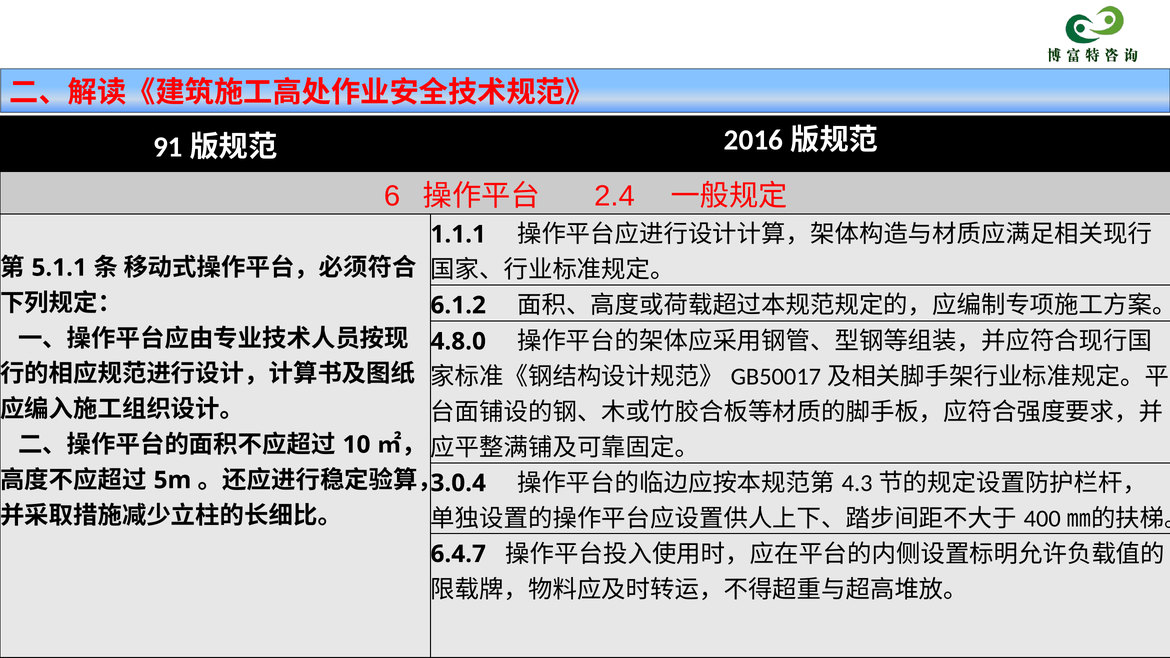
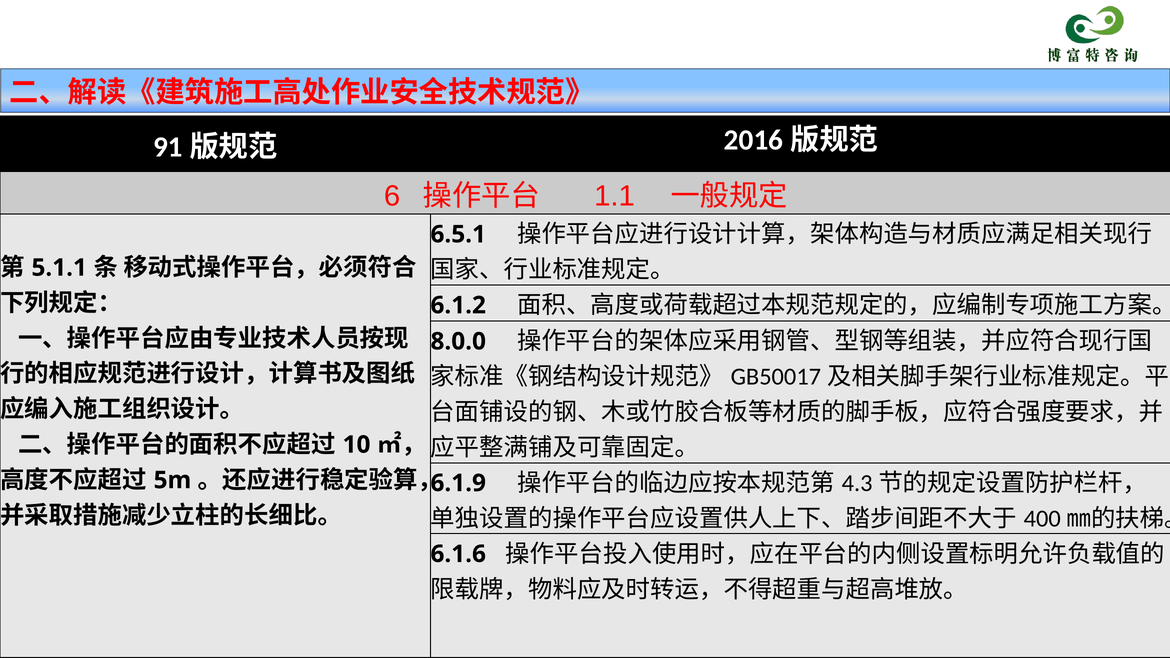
2.4: 2.4 -> 1.1 (614, 196)
1.1.1: 1.1.1 -> 6.5.1 (458, 234)
4.8.0: 4.8.0 -> 8.0.0 (458, 341)
3.0.4: 3.0.4 -> 6.1.9 (458, 483)
6.4.7: 6.4.7 -> 6.1.6 (458, 554)
